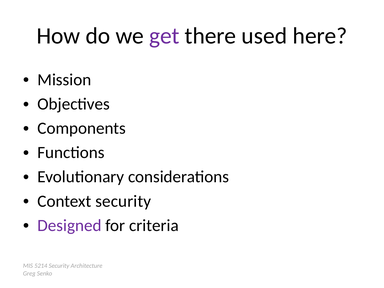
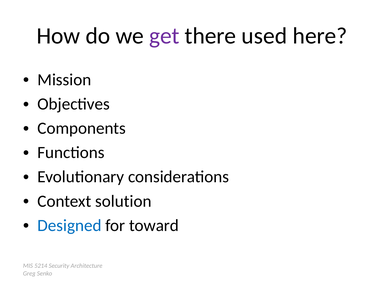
Context security: security -> solution (123, 201)
Designed colour: purple -> blue (69, 225)
criteria: criteria -> toward (154, 225)
